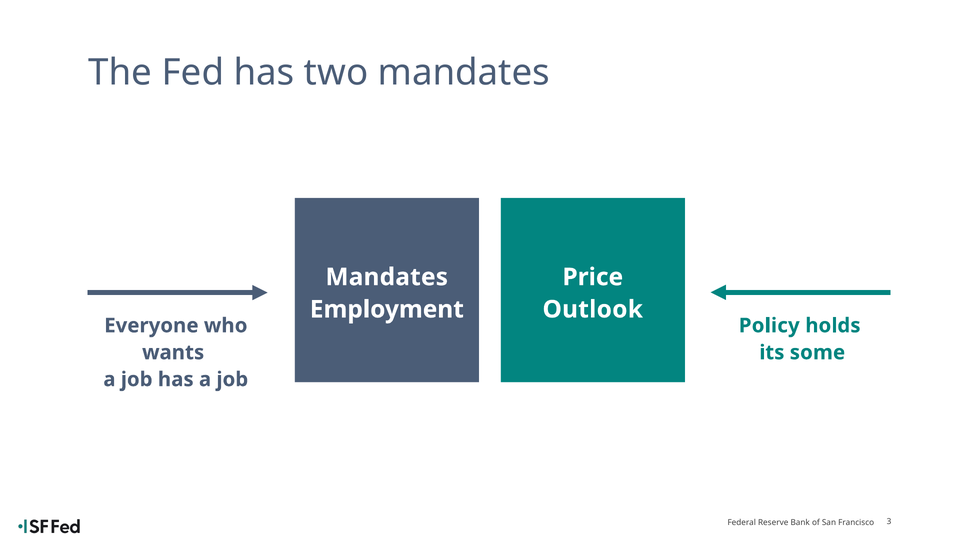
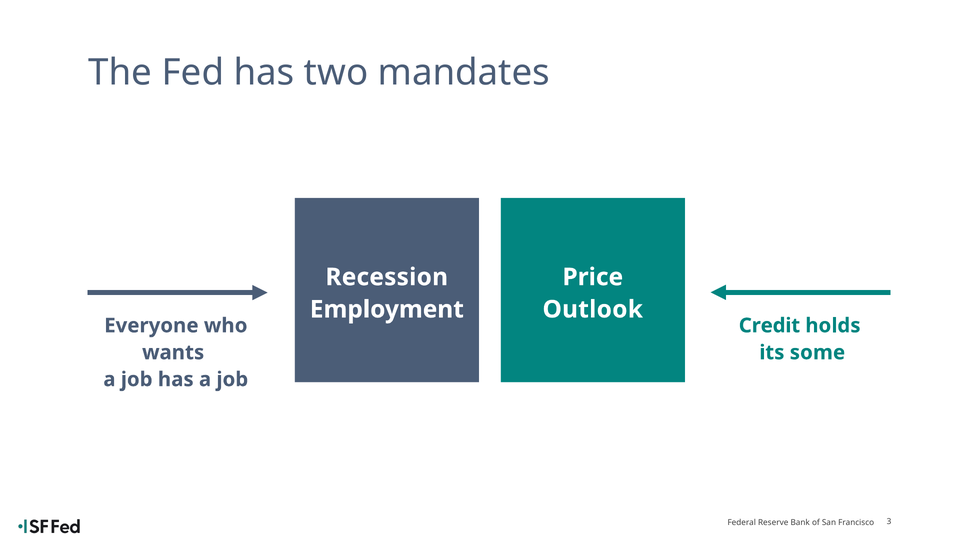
Mandates: Mandates -> Recession (387, 277)
Policy: Policy -> Credit (769, 325)
